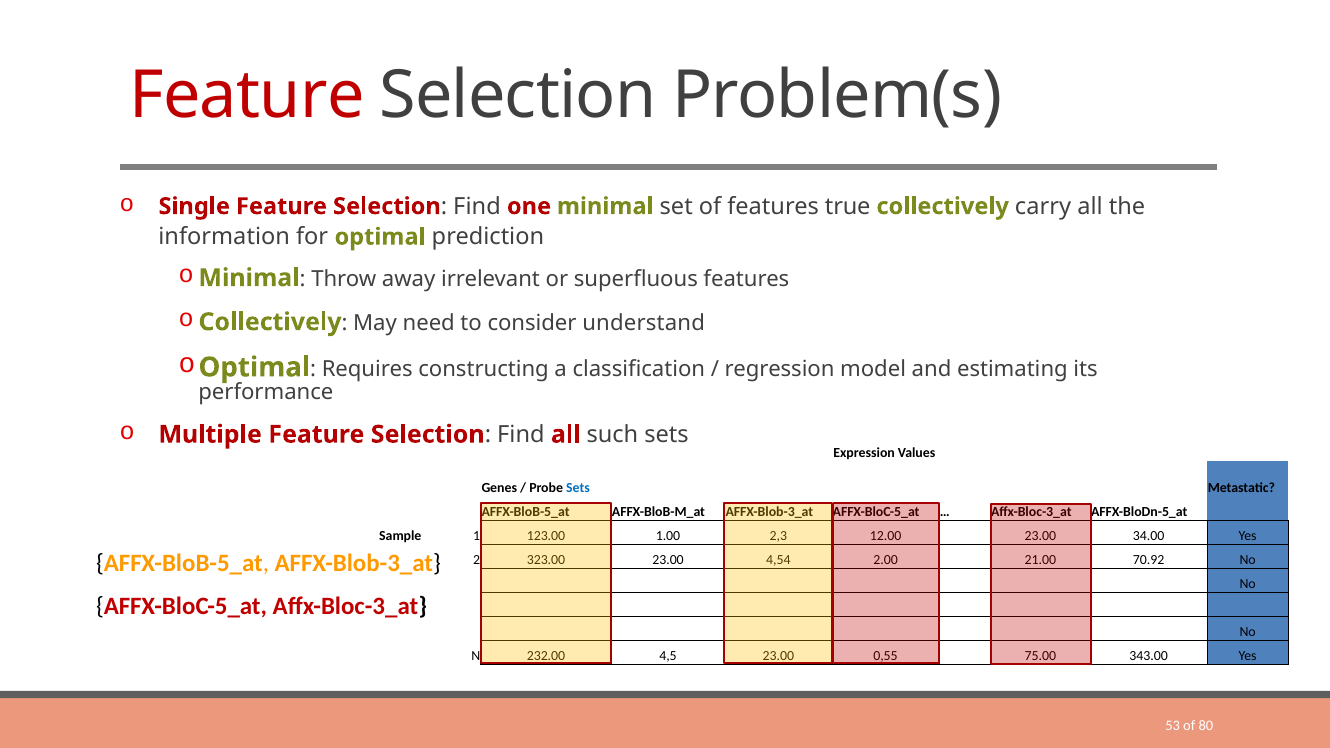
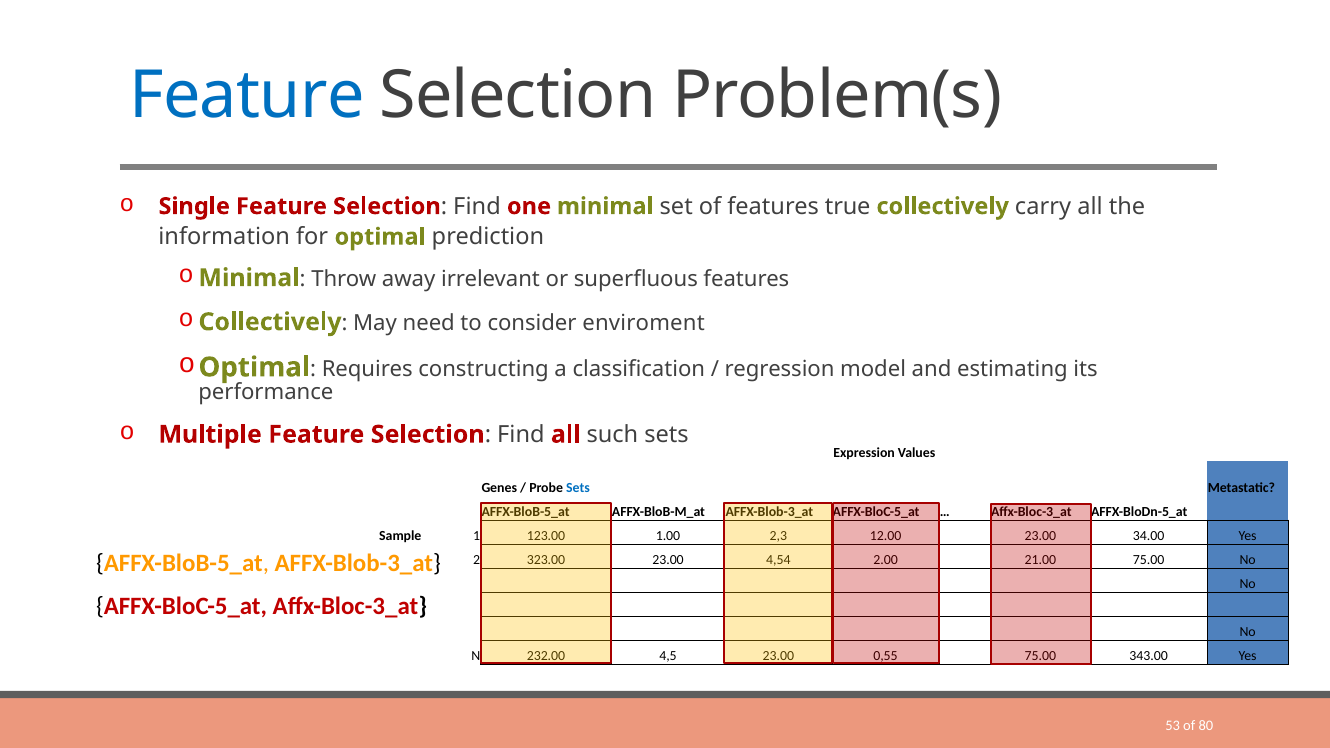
Feature colour: red -> blue (247, 95)
understand: understand -> enviroment (644, 323)
70.92: 70.92 -> 75.00 (1149, 560)
